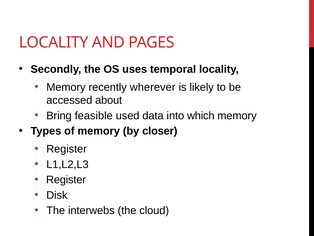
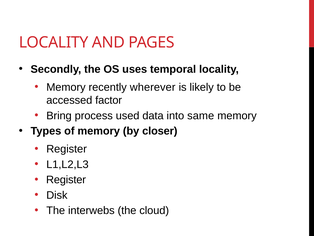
about: about -> factor (109, 100)
feasible: feasible -> process (94, 115)
which: which -> same (201, 115)
